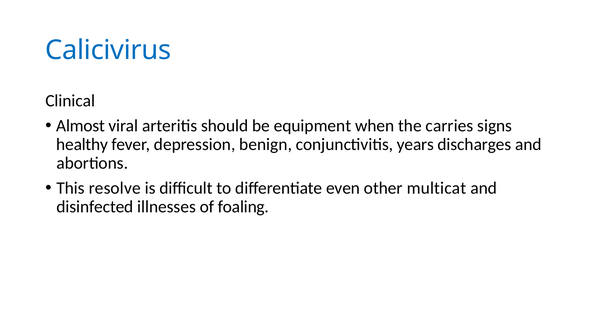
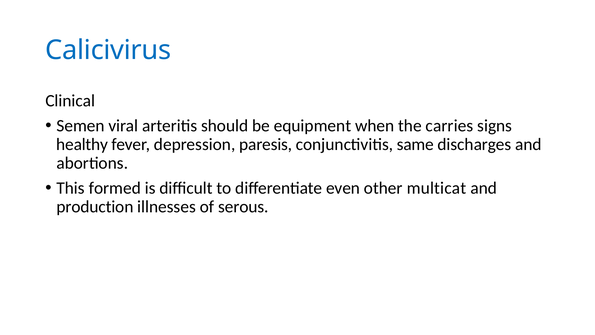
Almost: Almost -> Semen (81, 126)
benign: benign -> paresis (266, 144)
years: years -> same (415, 144)
resolve: resolve -> formed (115, 188)
disinfected: disinfected -> production (95, 207)
foaling: foaling -> serous (243, 207)
